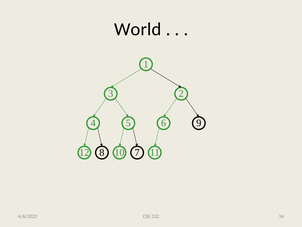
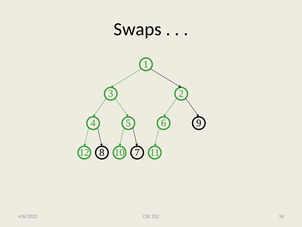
World: World -> Swaps (138, 29)
